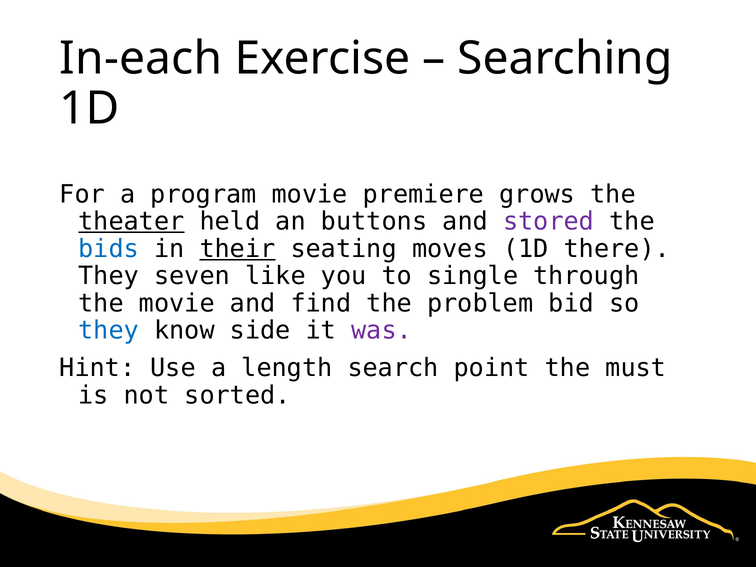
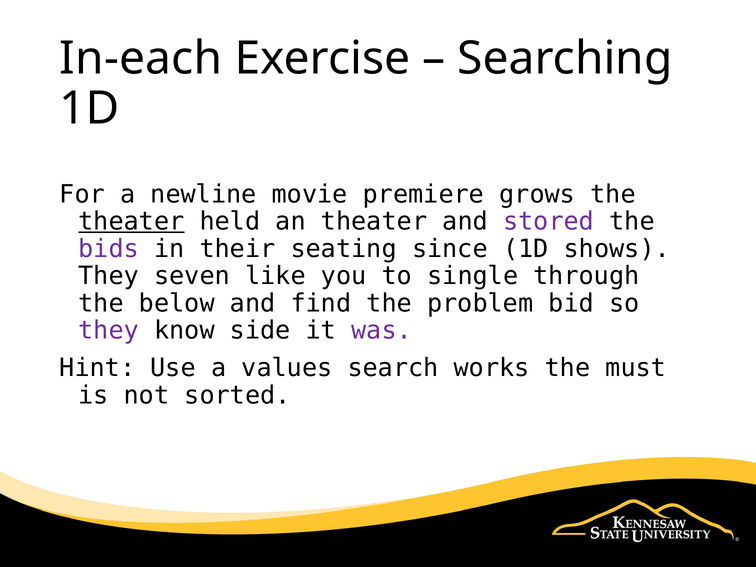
program: program -> newline (203, 194)
an buttons: buttons -> theater (374, 222)
bids colour: blue -> purple (109, 249)
their underline: present -> none (238, 249)
moves: moves -> since (450, 249)
there: there -> shows (617, 249)
the movie: movie -> below (177, 303)
they colour: blue -> purple (109, 330)
length: length -> values (287, 368)
point: point -> works (492, 368)
